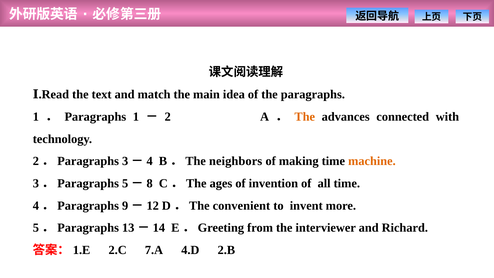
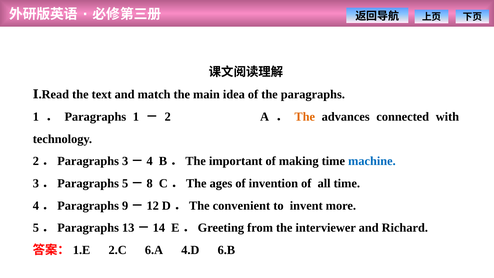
neighbors: neighbors -> important (236, 161)
machine colour: orange -> blue (372, 161)
7.A: 7.A -> 6.A (154, 250)
2.B: 2.B -> 6.B (226, 250)
